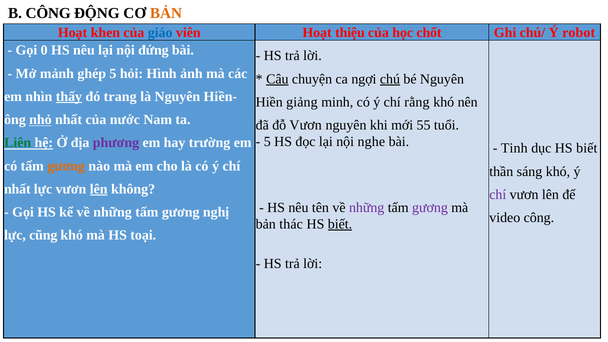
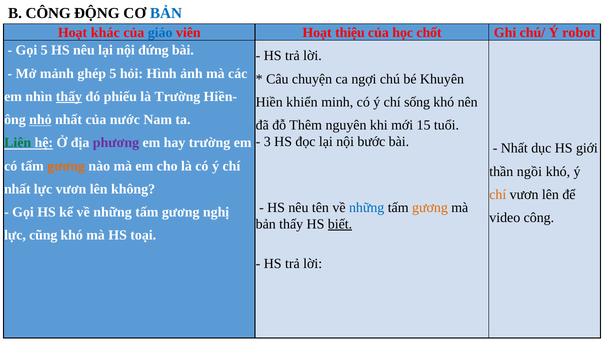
BẢN colour: orange -> blue (166, 13)
khen: khen -> khác (105, 33)
Gọi 0: 0 -> 5 (44, 50)
Câu underline: present -> none (277, 79)
chú underline: present -> none (390, 79)
bé Nguyên: Nguyên -> Khuyên (442, 79)
trang: trang -> phiếu (120, 97)
là Nguyên: Nguyên -> Trường (177, 97)
giảng: giảng -> khiển (302, 102)
rằng: rằng -> sống (417, 102)
đỗ Vươn: Vươn -> Thêm (306, 125)
55: 55 -> 15 (424, 125)
5: 5 -> 3 (267, 142)
nghe: nghe -> bước (371, 142)
Tinh: Tinh -> Nhất (514, 148)
dục HS biết: biết -> giới (587, 148)
sáng: sáng -> ngồi (529, 171)
lên underline: present -> none (99, 189)
chí colour: purple -> orange (498, 195)
những colour: purple -> blue (367, 208)
gương colour: purple -> orange (430, 208)
bản thác: thác -> thấy (291, 224)
